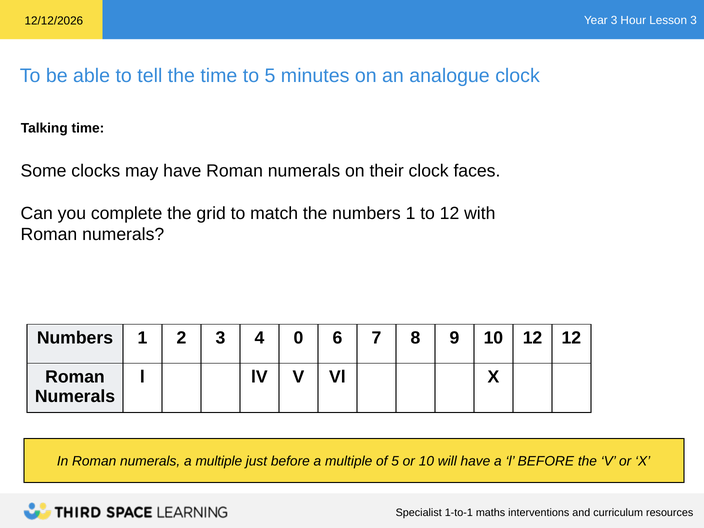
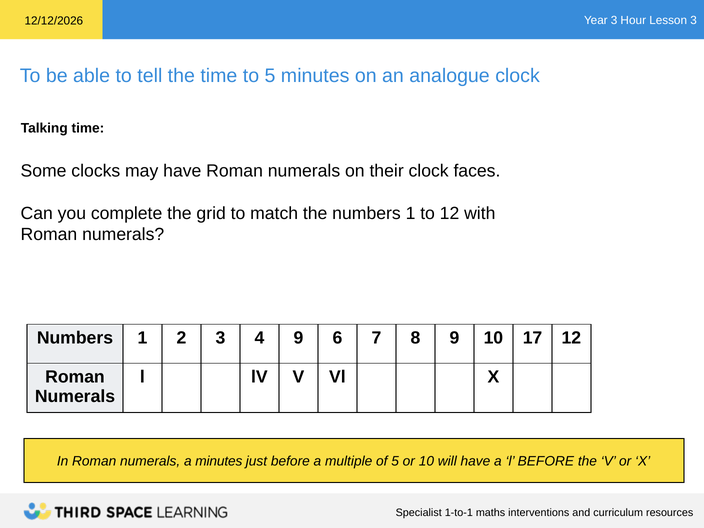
4 0: 0 -> 9 (298, 338)
10 12: 12 -> 17 (532, 338)
numerals a multiple: multiple -> minutes (219, 461)
